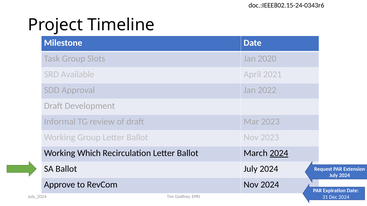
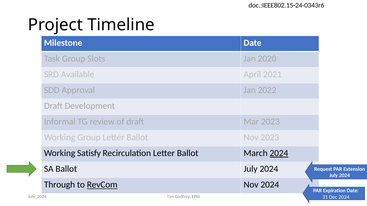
Which: Which -> Satisfy (89, 154)
Approve: Approve -> Through (60, 185)
RevCom underline: none -> present (102, 185)
